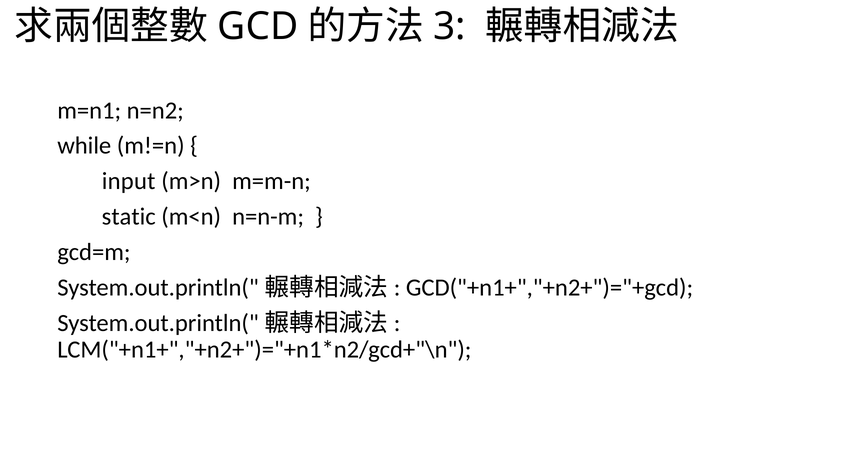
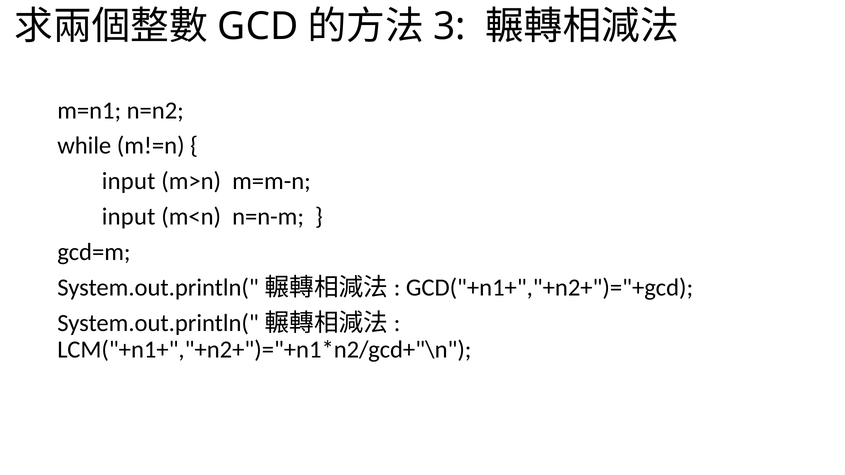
static: static -> input (129, 217)
